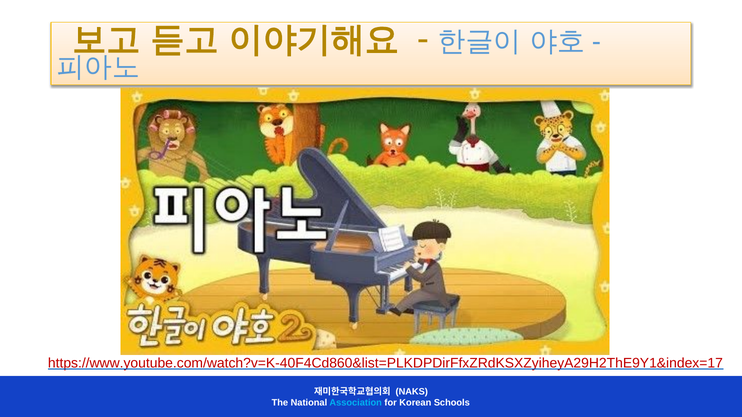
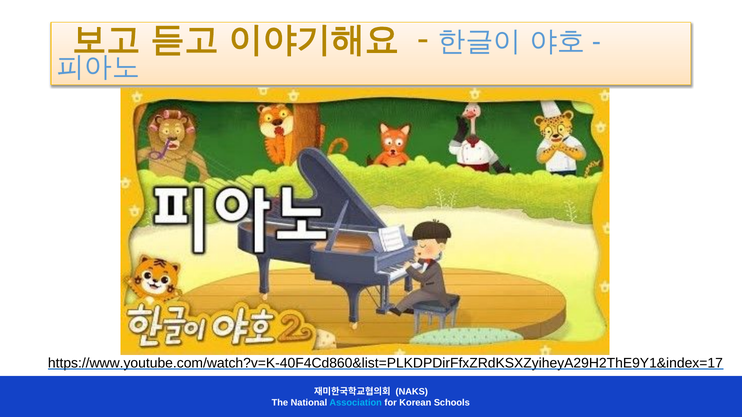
https://www.youtube.com/watch?v=K-40F4Cd860&list=PLKDPDirFfxZRdKSXZyiheyA29H2ThE9Y1&index=17 colour: red -> black (385, 363)
